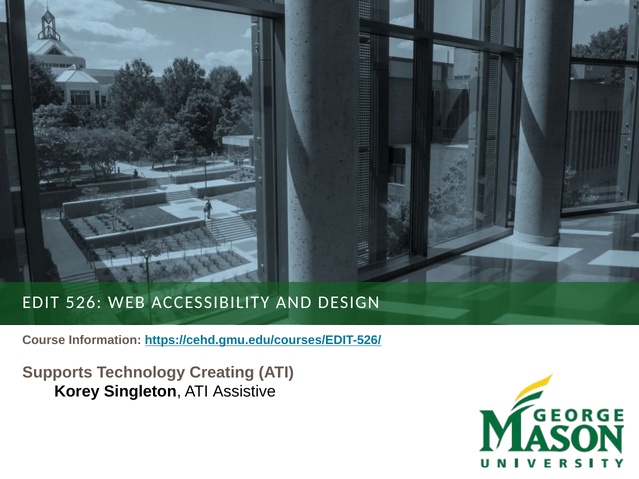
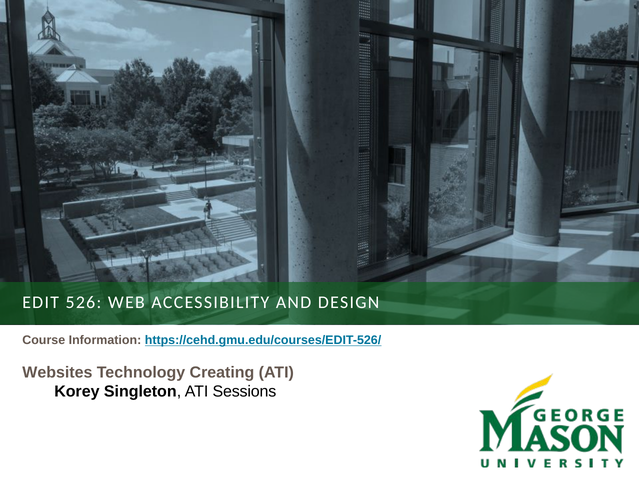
Supports: Supports -> Websites (57, 373)
Assistive: Assistive -> Sessions (244, 392)
